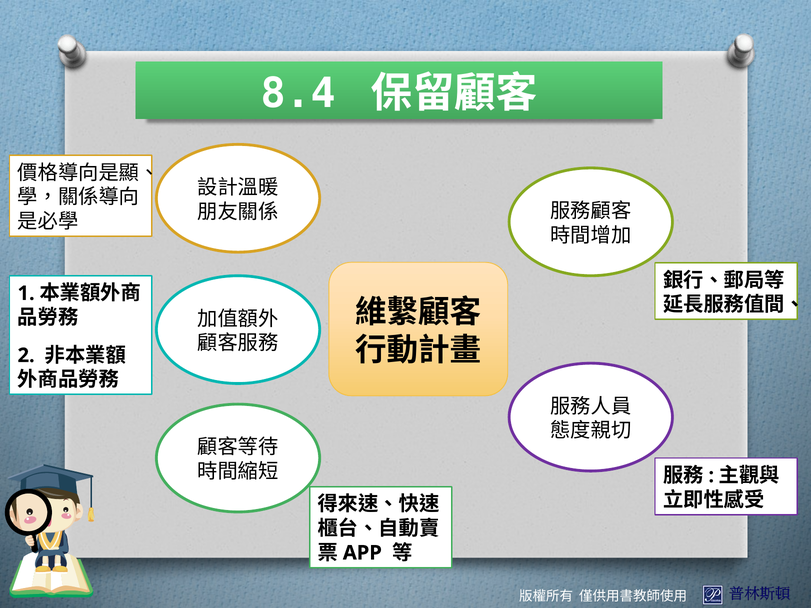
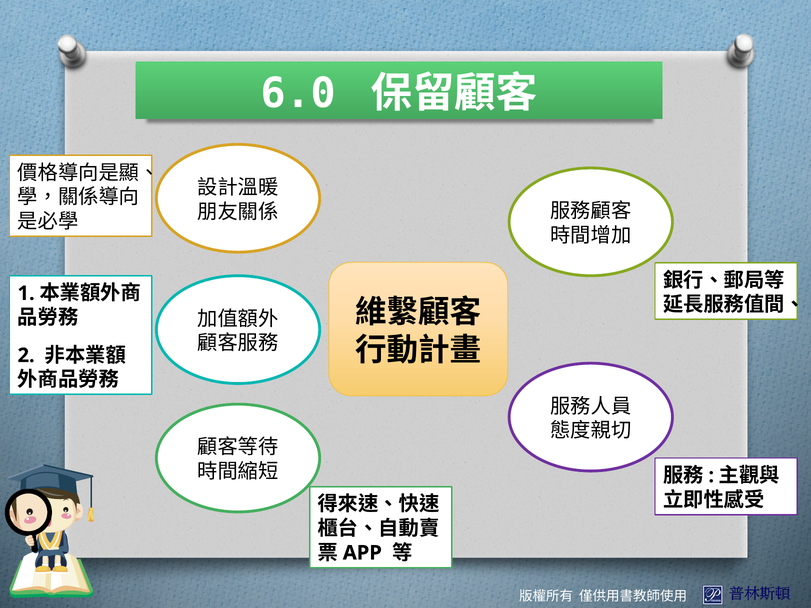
8.4: 8.4 -> 6.0 (298, 93)
